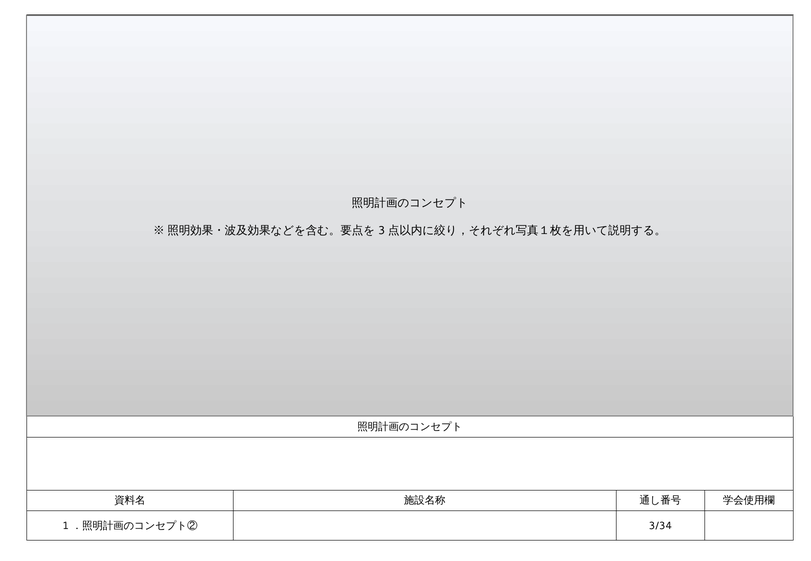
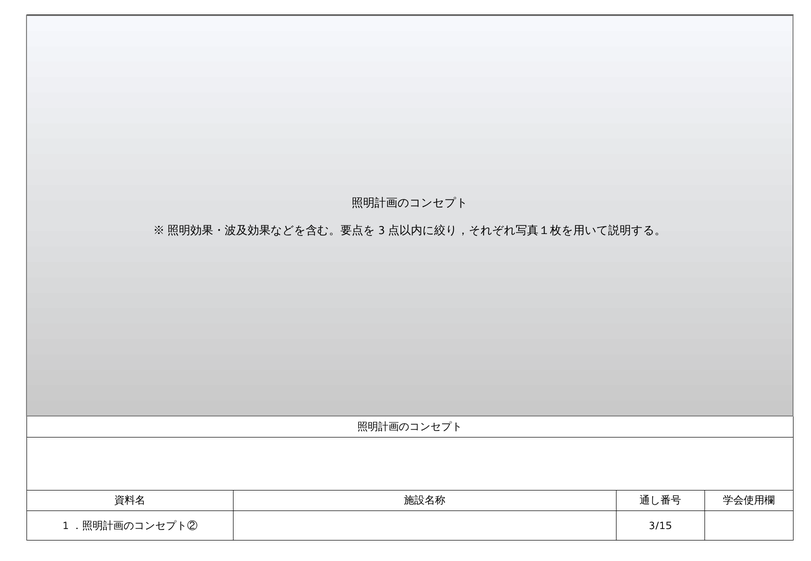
3/34: 3/34 -> 3/15 (660, 526)
